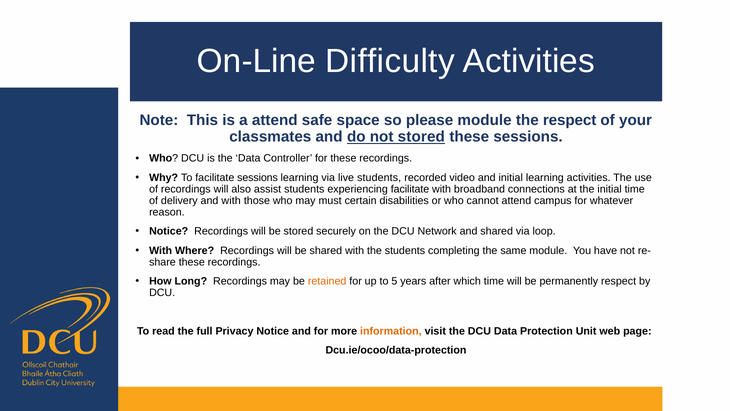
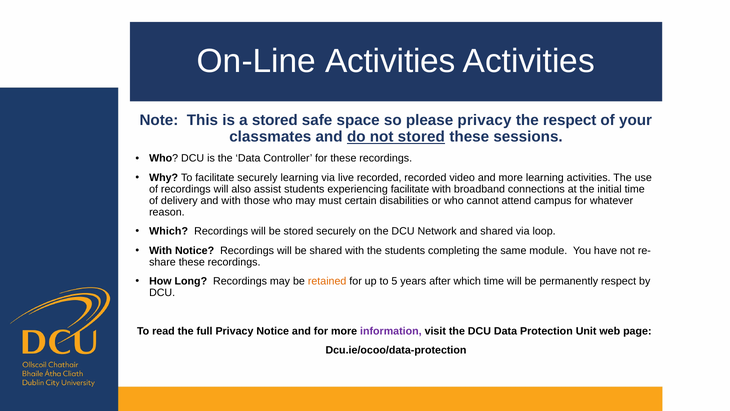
On-Line Difficulty: Difficulty -> Activities (390, 61)
a attend: attend -> stored (275, 120)
please module: module -> privacy (484, 120)
facilitate sessions: sessions -> securely (257, 177)
live students: students -> recorded (379, 177)
and initial: initial -> more (511, 177)
Notice: Notice -> Which (169, 231)
With Where: Where -> Notice (195, 250)
information colour: orange -> purple (391, 331)
